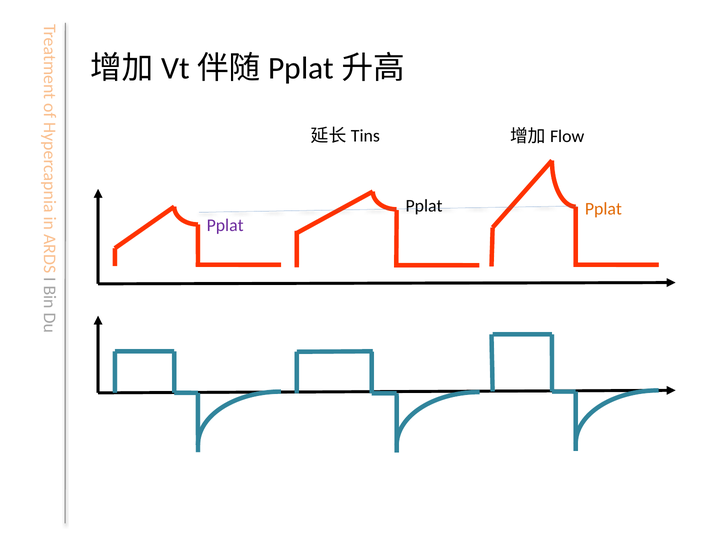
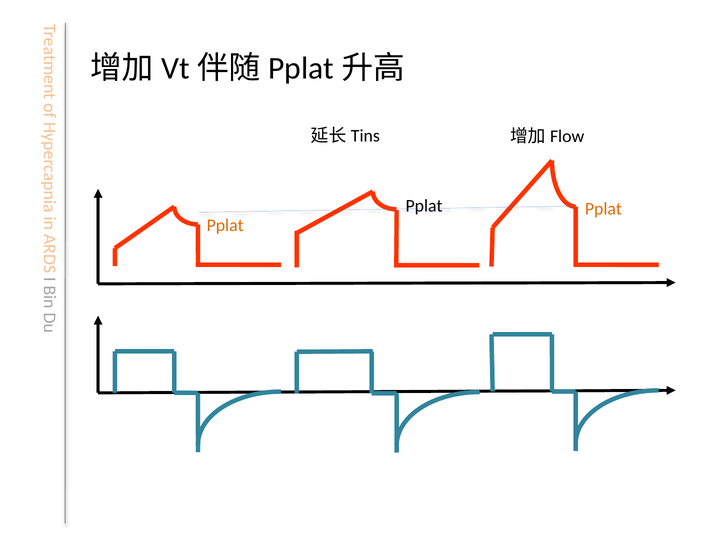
Pplat colour: purple -> orange (225, 225)
